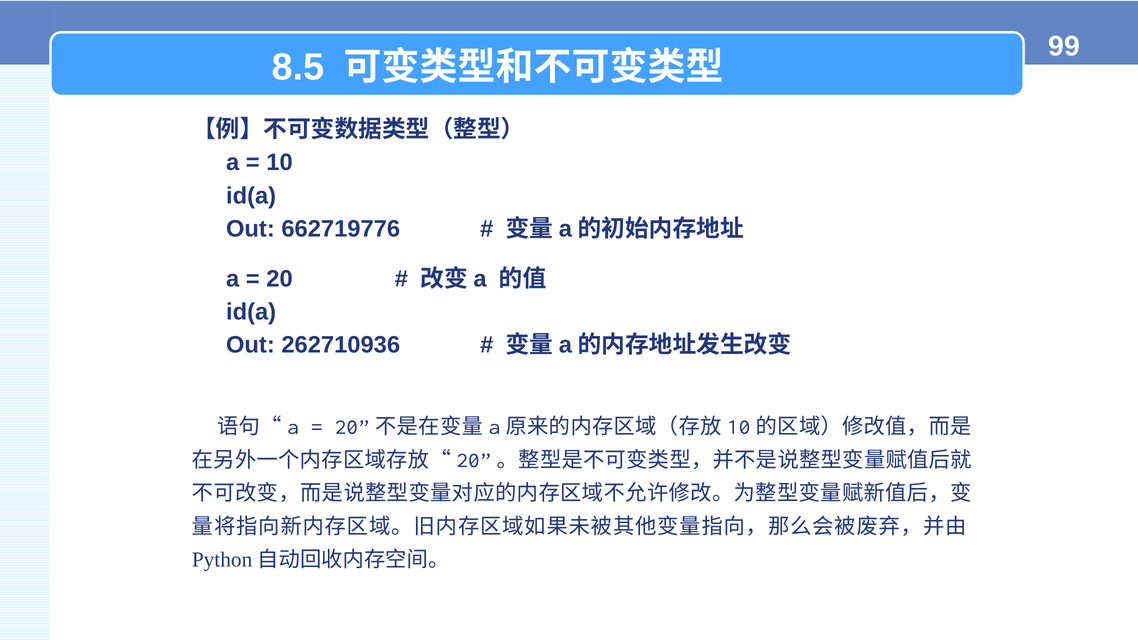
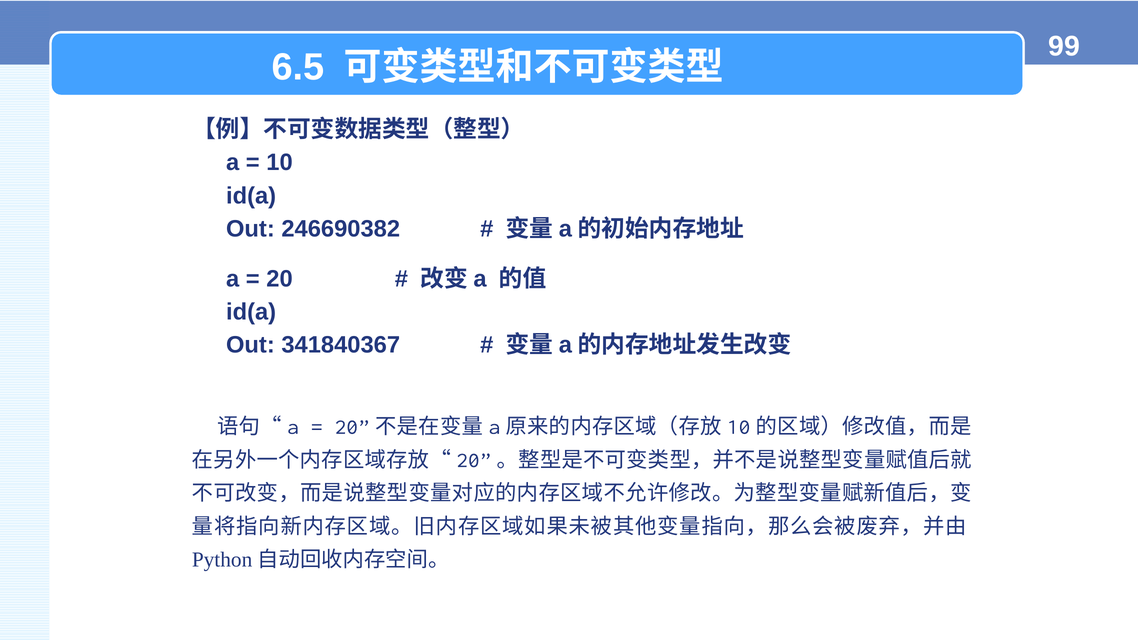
8.5: 8.5 -> 6.5 (298, 67)
662719776: 662719776 -> 246690382 (341, 229)
262710936: 262710936 -> 341840367 (341, 345)
